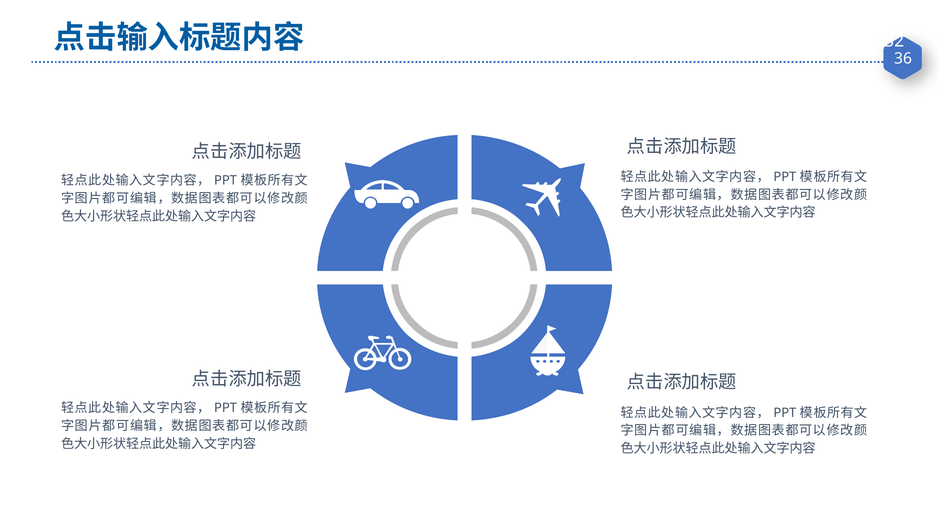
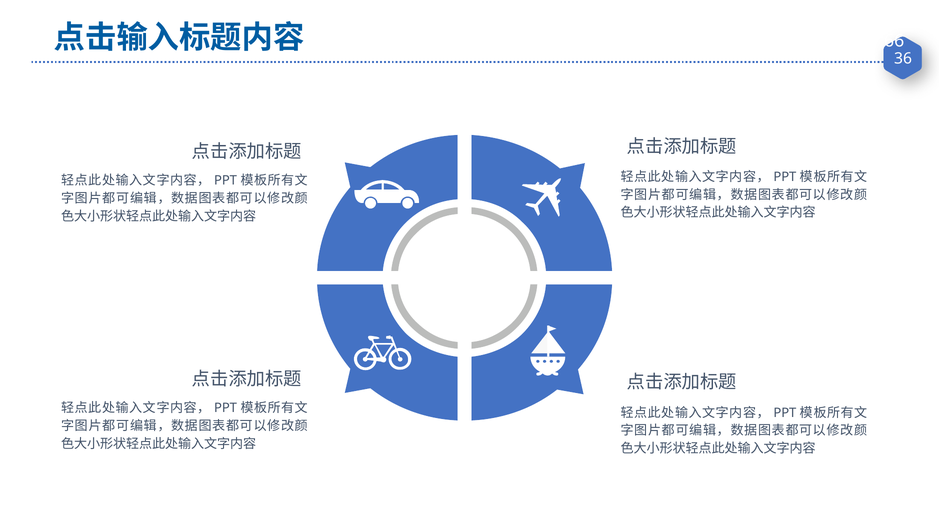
32: 32 -> 66 (894, 41)
